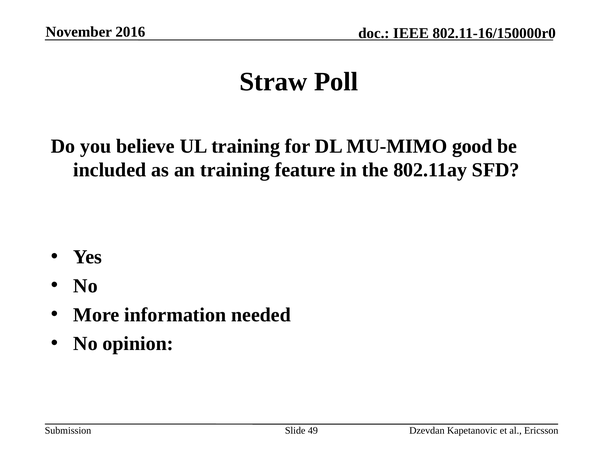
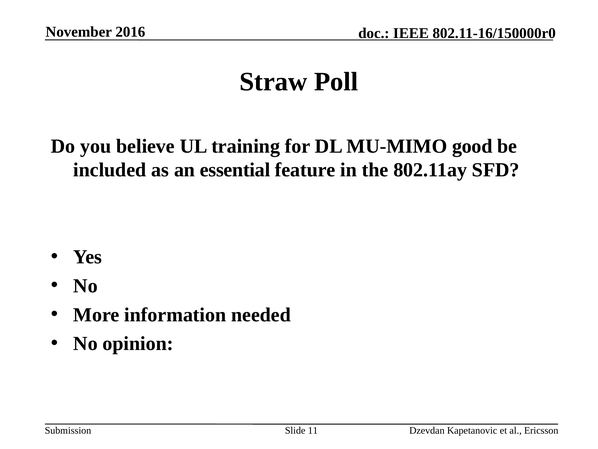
an training: training -> essential (235, 170)
49: 49 -> 11 (313, 430)
